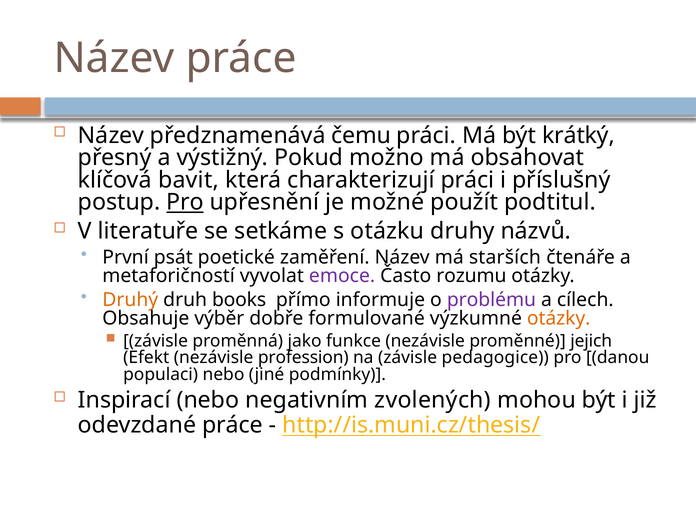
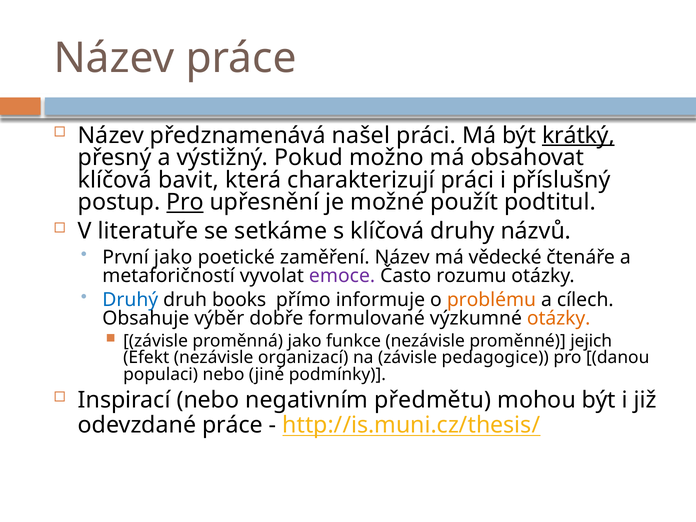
čemu: čemu -> našel (361, 135)
krátký underline: none -> present (578, 135)
s otázku: otázku -> klíčová (387, 231)
První psát: psát -> jako (173, 257)
starších: starších -> vědecké (505, 257)
Druhý colour: orange -> blue (130, 300)
problému colour: purple -> orange (491, 300)
profession: profession -> organizací (303, 358)
zvolených: zvolených -> předmětu (433, 400)
